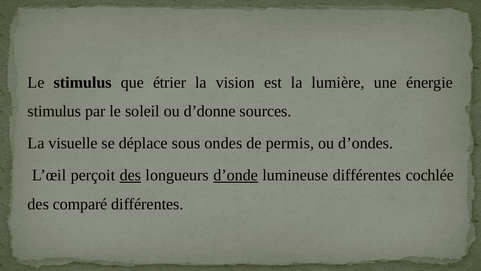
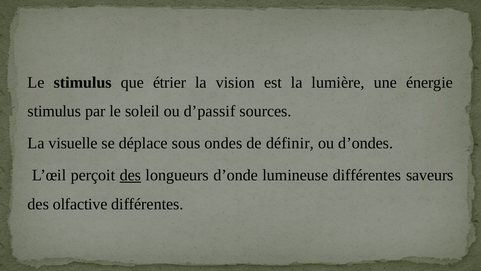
d’donne: d’donne -> d’passif (210, 111)
permis: permis -> définir (290, 143)
d’onde underline: present -> none (236, 175)
cochlée: cochlée -> saveurs (430, 175)
comparé: comparé -> olfactive (80, 204)
